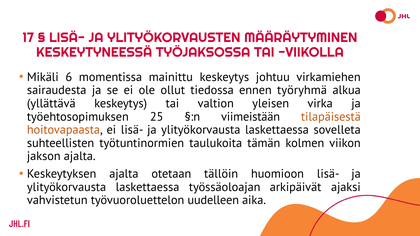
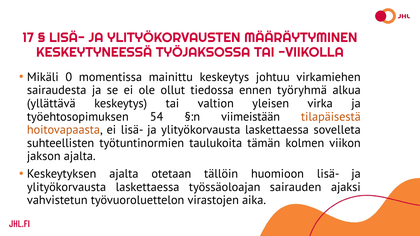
6: 6 -> 0 (69, 77)
25: 25 -> 54 (157, 117)
arkipäivät: arkipäivät -> sairauden (296, 187)
uudelleen: uudelleen -> virastojen (213, 200)
